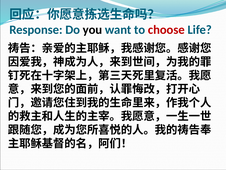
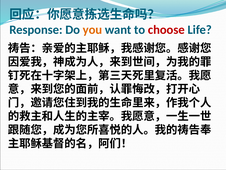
you colour: black -> orange (92, 30)
